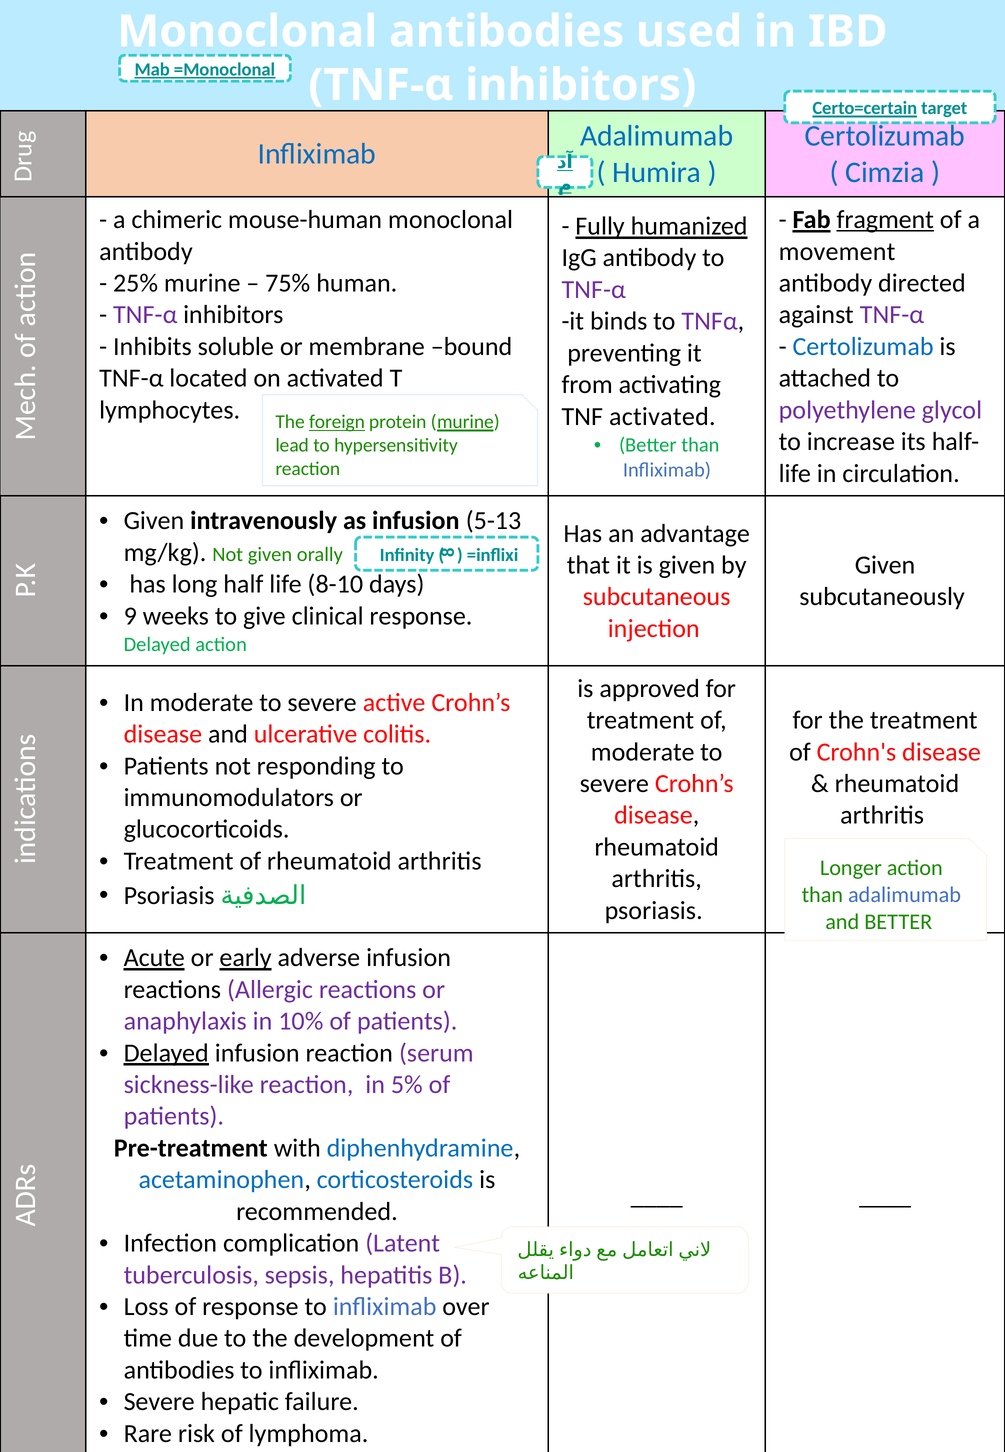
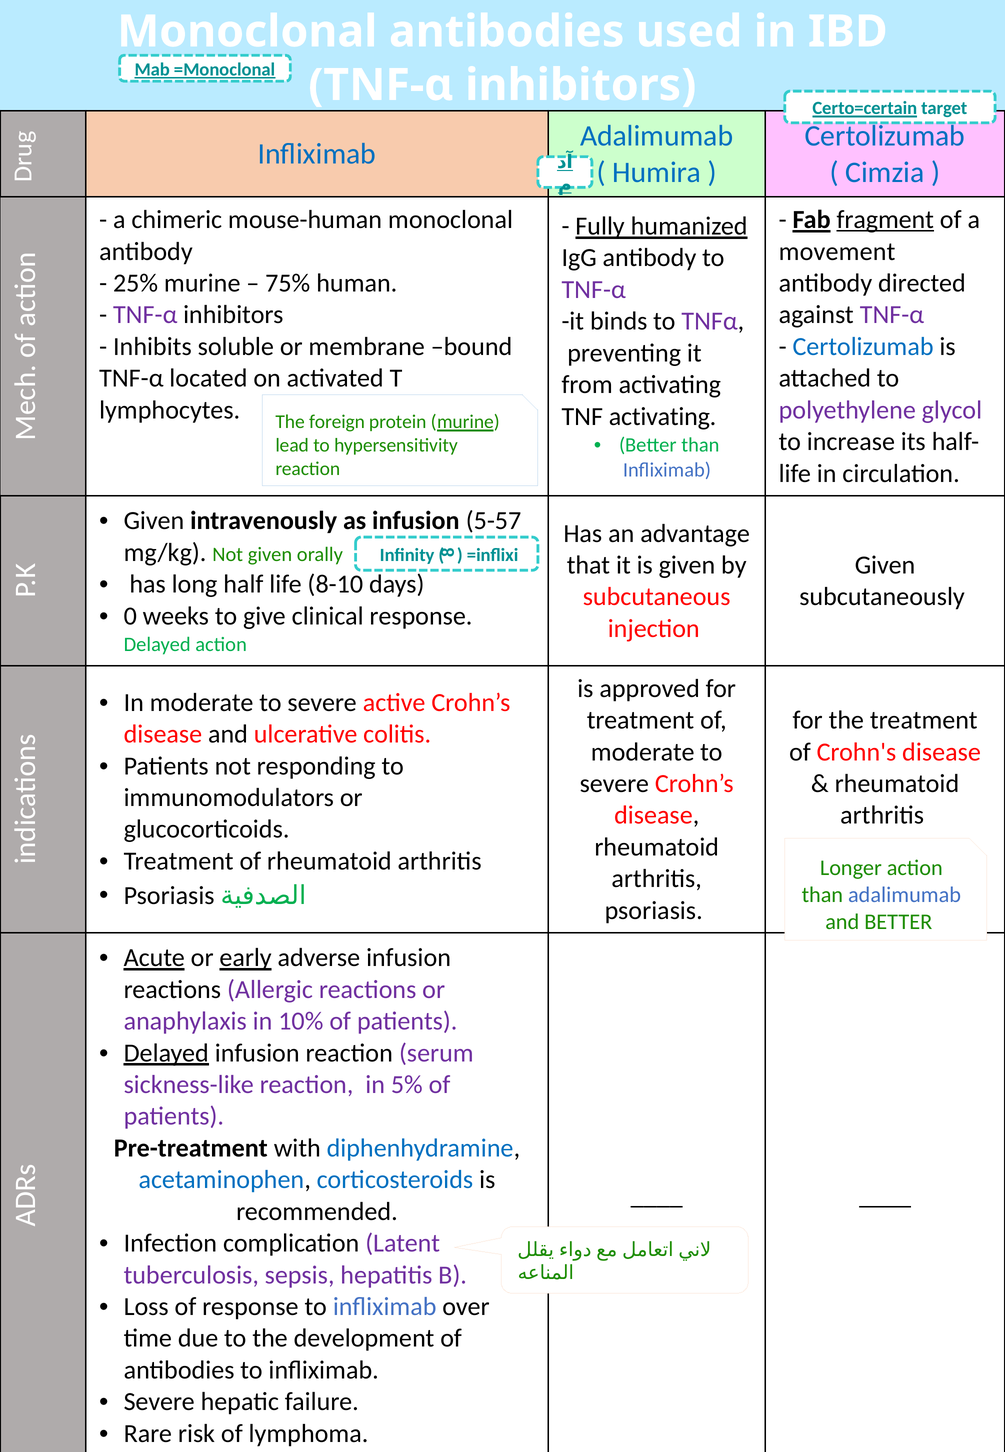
TNF activated: activated -> activating (663, 416)
foreign underline: present -> none (337, 422)
5-13: 5-13 -> 5-57 (494, 521)
9: 9 -> 0 (130, 616)
